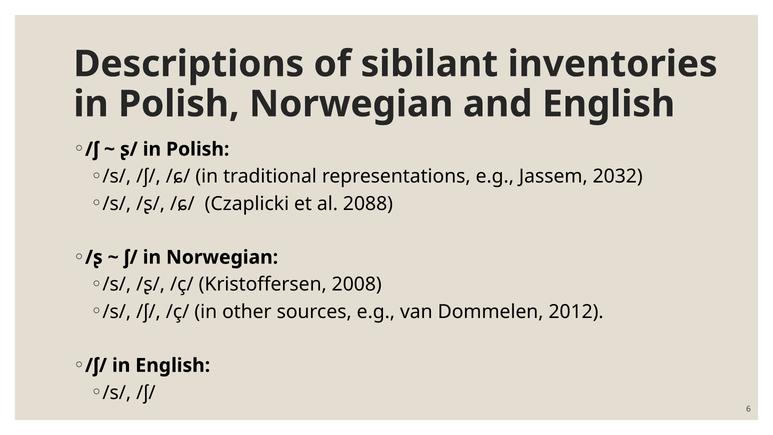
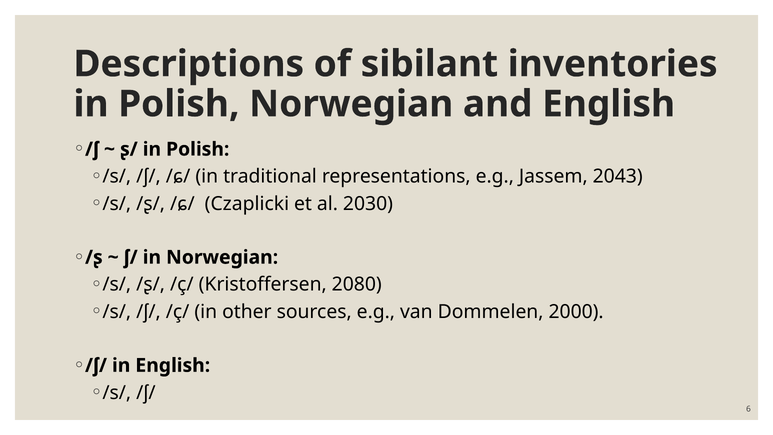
2032: 2032 -> 2043 (618, 176)
2088: 2088 -> 2030 (368, 204)
2008: 2008 -> 2080 (357, 284)
2012: 2012 -> 2000 (576, 312)
